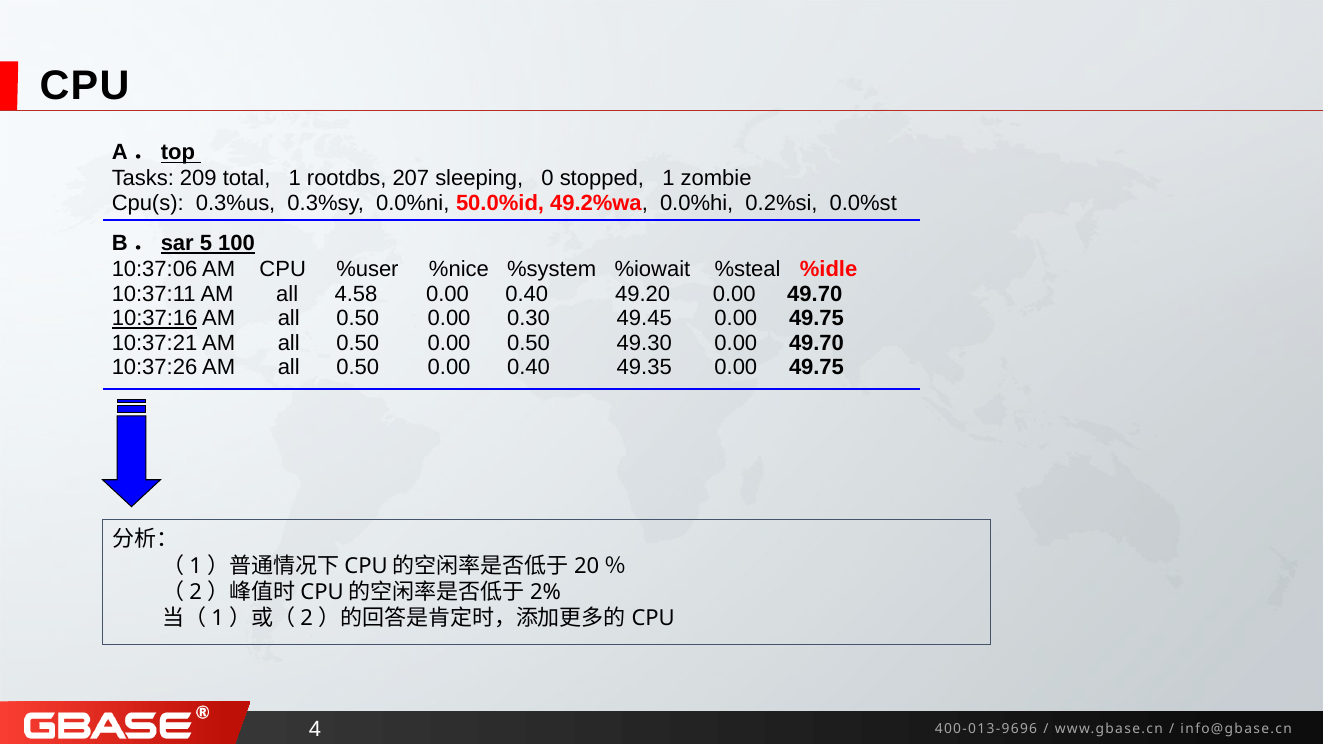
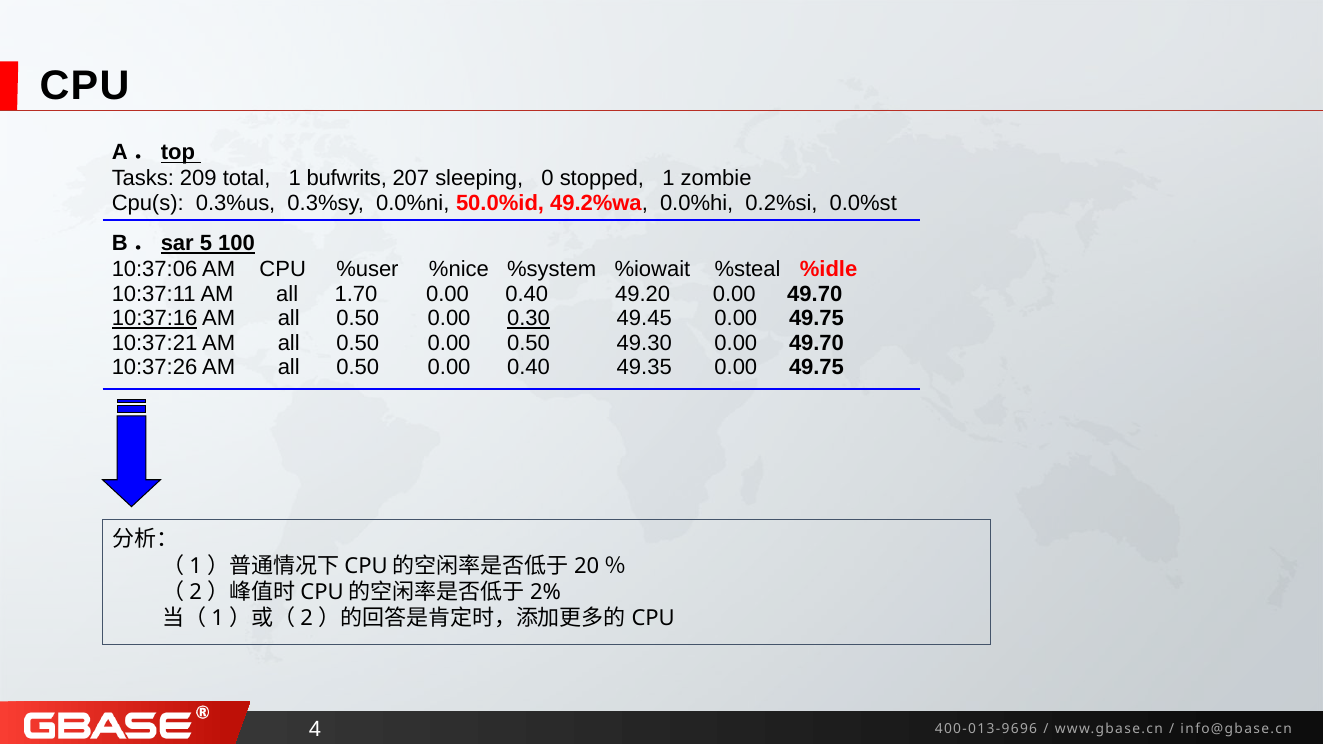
rootdbs: rootdbs -> bufwrits (347, 179)
4.58: 4.58 -> 1.70 (356, 294)
0.30 underline: none -> present (528, 318)
